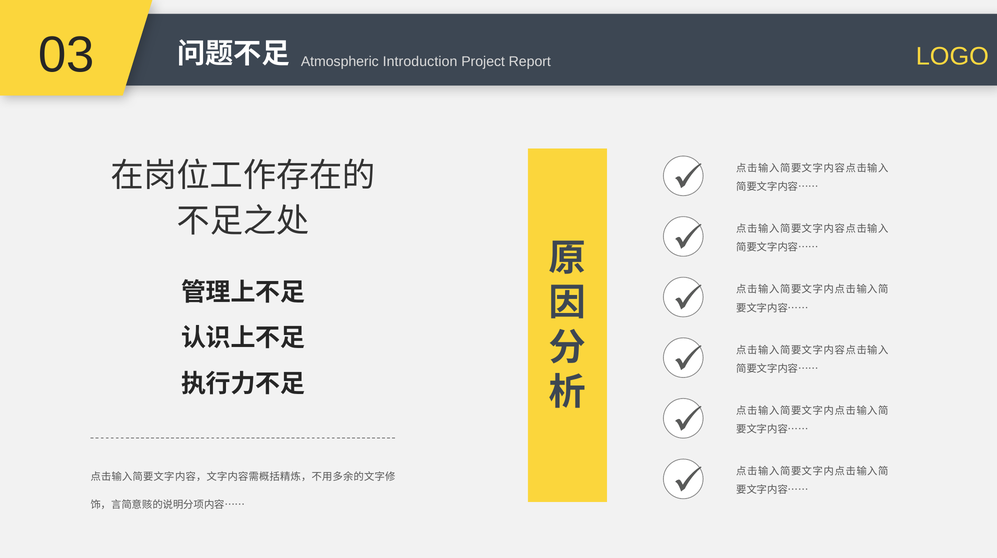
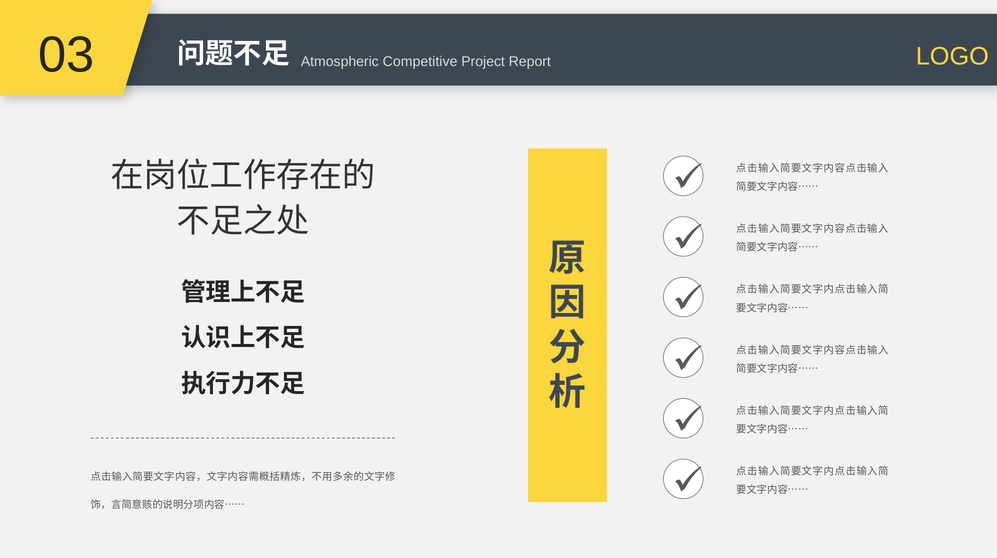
Introduction: Introduction -> Competitive (420, 62)
